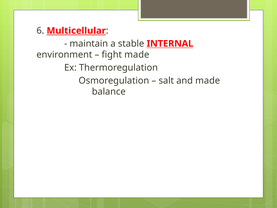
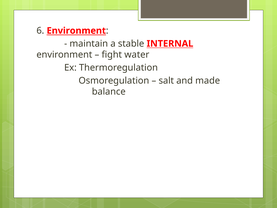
6 Multicellular: Multicellular -> Environment (76, 31)
fight made: made -> water (137, 55)
